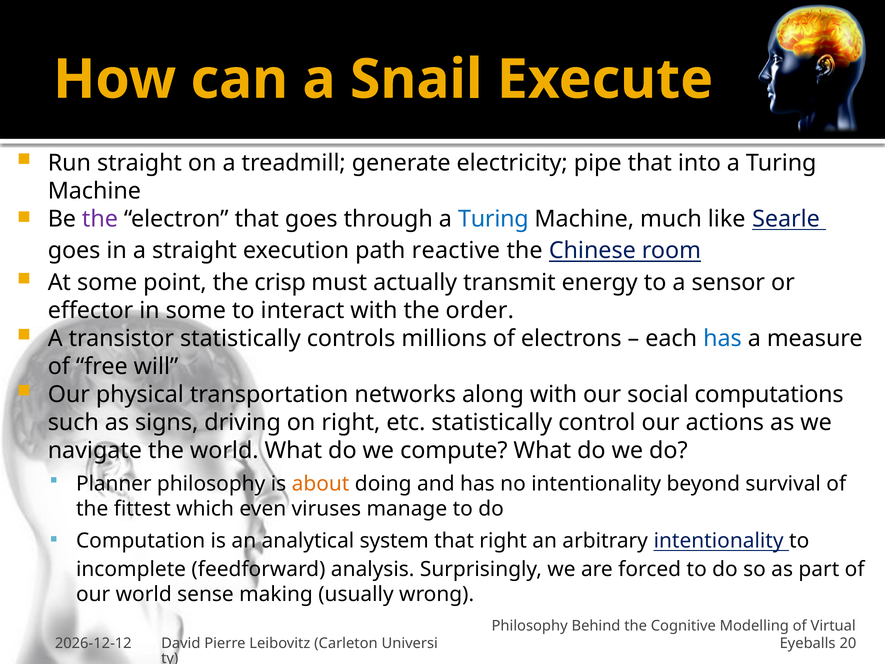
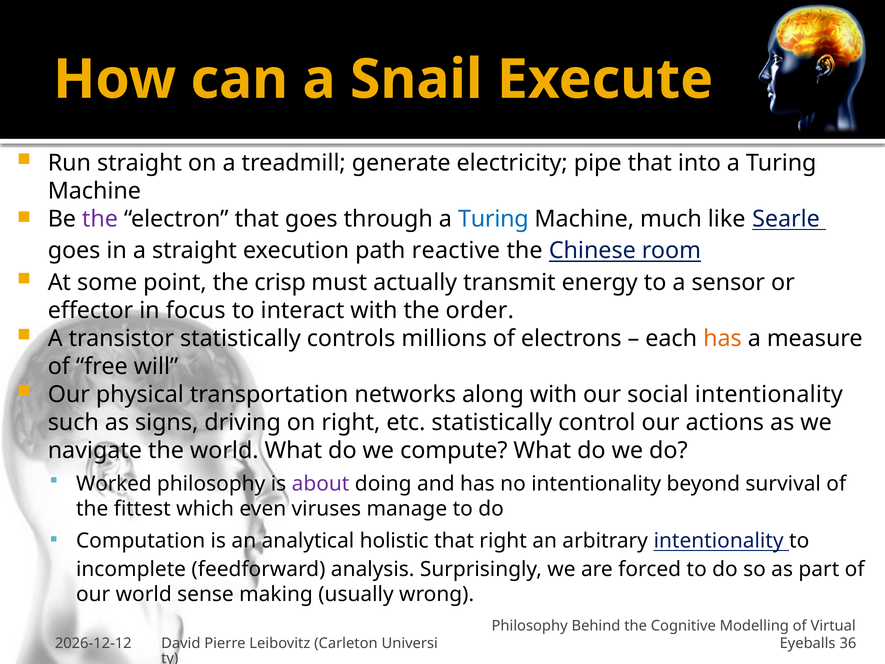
in some: some -> focus (196, 310)
has colour: blue -> orange (722, 338)
social computations: computations -> intentionality (769, 394)
Planner: Planner -> Worked (114, 484)
about colour: orange -> purple (321, 484)
system: system -> holistic (394, 541)
20: 20 -> 36 (848, 643)
